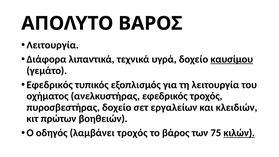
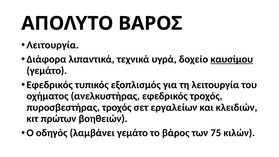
πυροσβεστήρας δοχείο: δοχείο -> τροχός (117, 107)
λαμβάνει τροχός: τροχός -> γεμάτο (132, 133)
κιλών underline: present -> none (239, 133)
